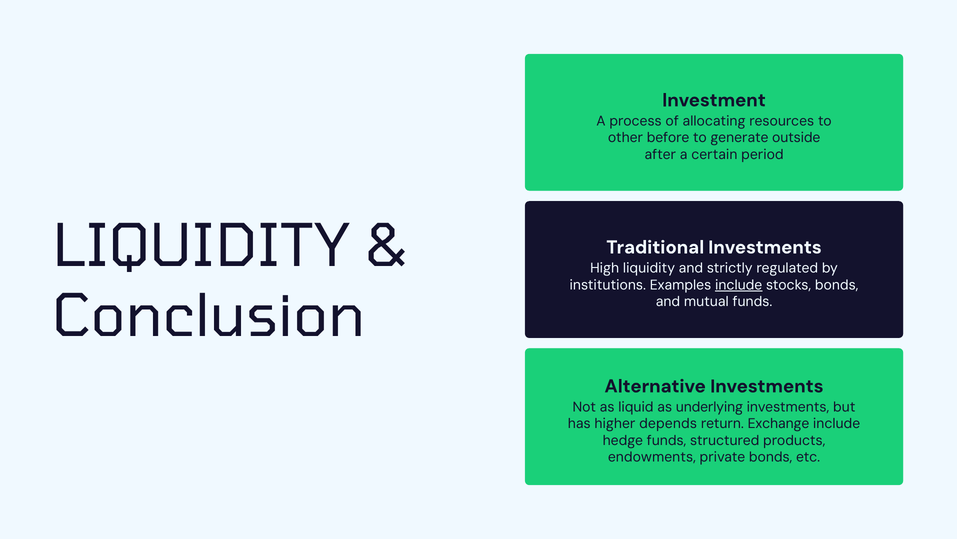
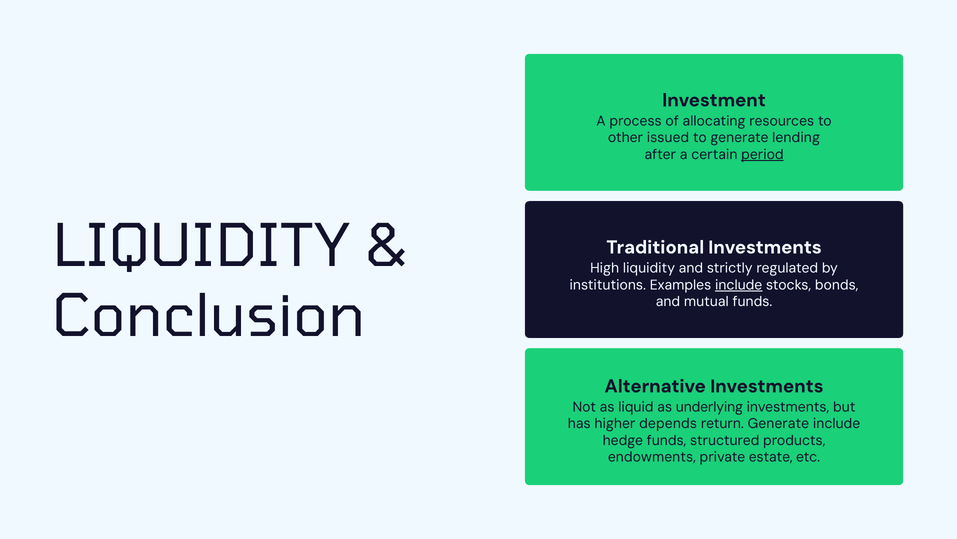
before: before -> issued (668, 138)
outside: outside -> lending (796, 138)
period underline: none -> present (762, 154)
return Exchange: Exchange -> Generate (778, 423)
private bonds: bonds -> estate (771, 457)
